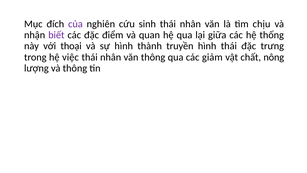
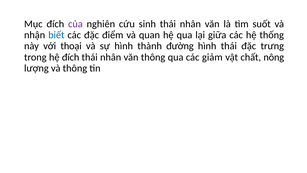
chịu: chịu -> suốt (262, 24)
biết colour: purple -> blue (56, 35)
truyền: truyền -> đường (180, 46)
hệ việc: việc -> đích (71, 57)
